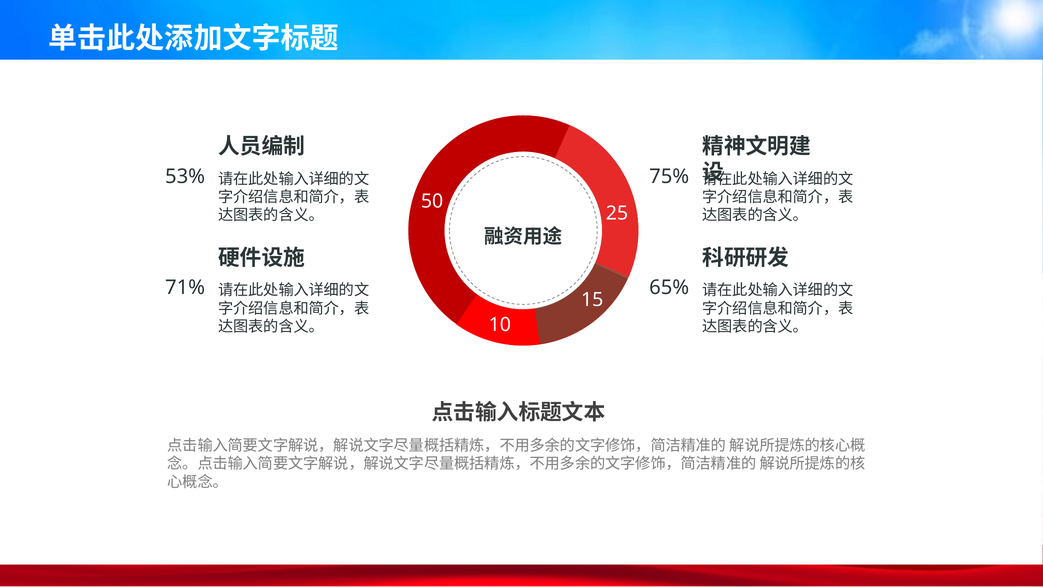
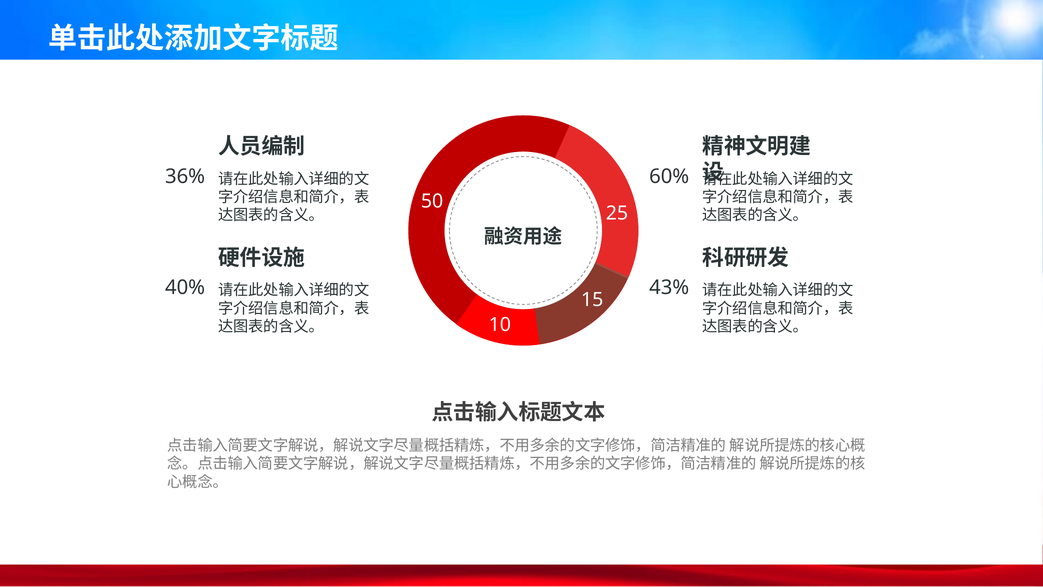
53%: 53% -> 36% (185, 176)
75%: 75% -> 60% (669, 176)
71%: 71% -> 40% (185, 288)
65%: 65% -> 43% (669, 288)
